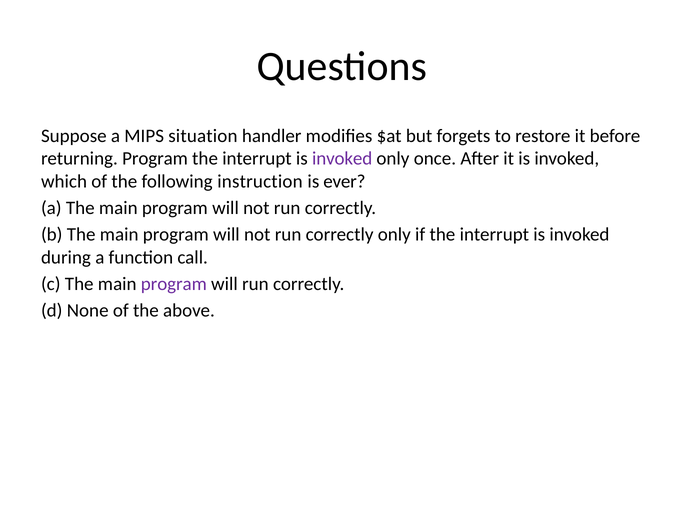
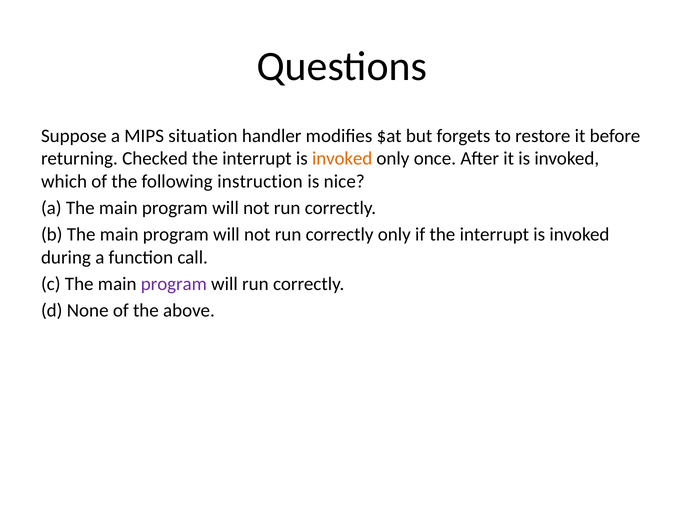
returning Program: Program -> Checked (155, 159)
invoked colour: purple -> orange (342, 159)
ever: ever -> nice (344, 181)
